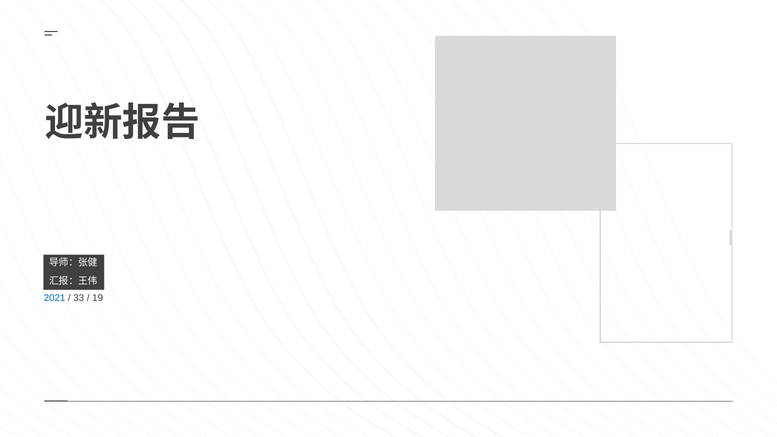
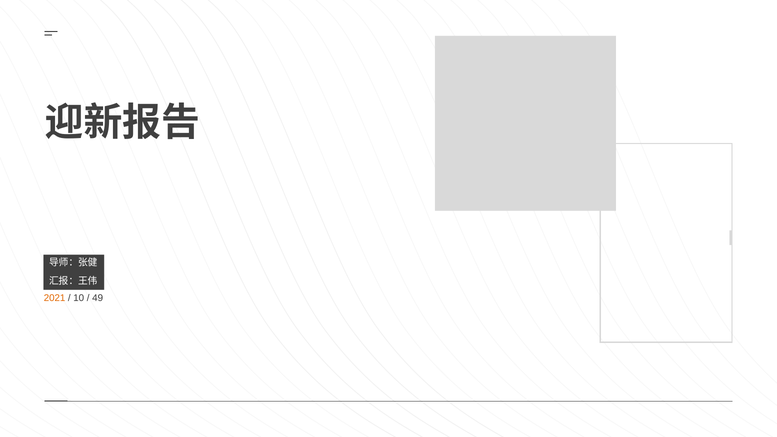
2021 colour: blue -> orange (55, 298)
33: 33 -> 10 (79, 298)
19: 19 -> 49 (98, 298)
